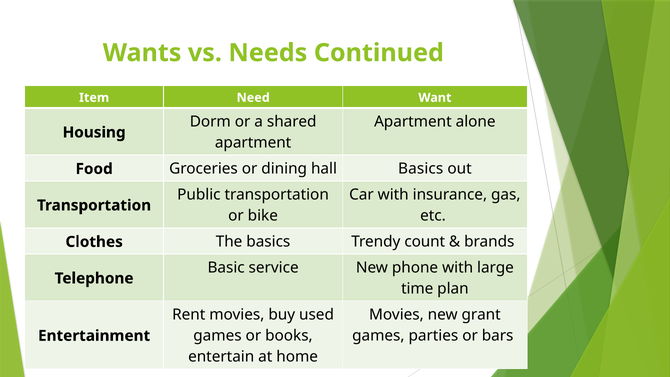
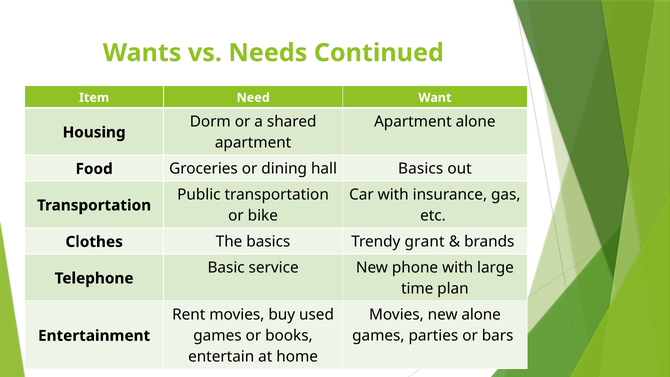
count: count -> grant (425, 242)
new grant: grant -> alone (481, 315)
